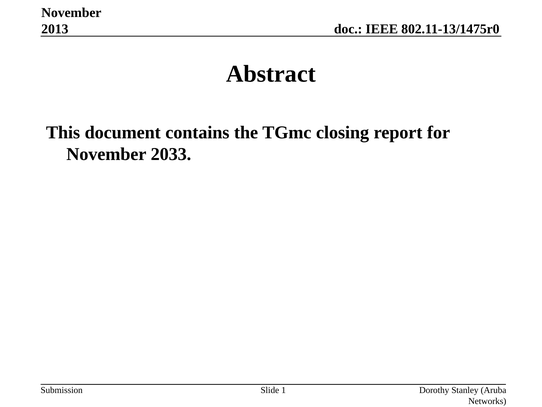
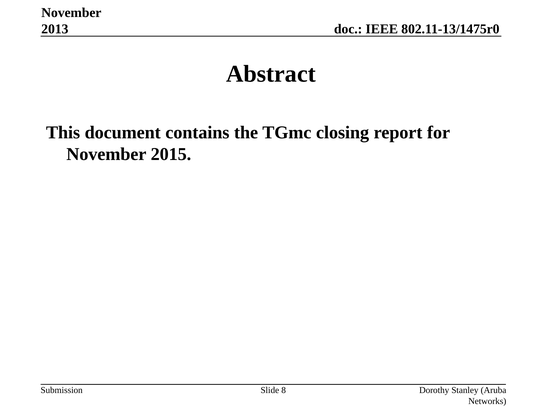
2033: 2033 -> 2015 (171, 154)
1: 1 -> 8 (284, 390)
